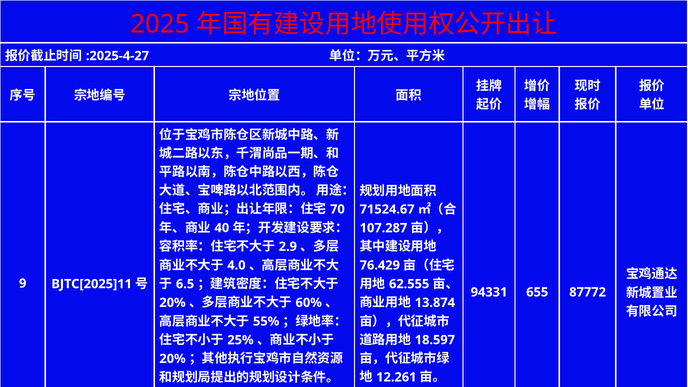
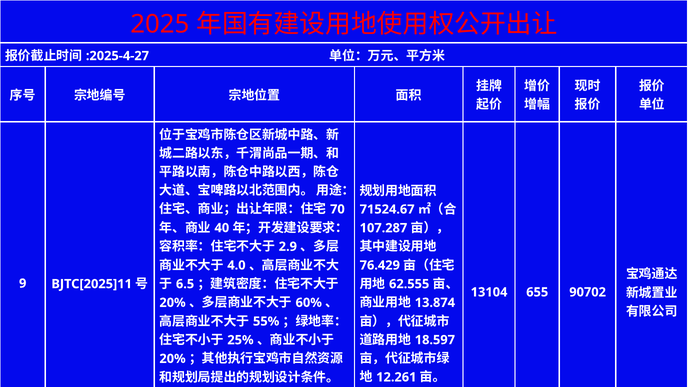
94331: 94331 -> 13104 (489, 292)
87772: 87772 -> 90702 (588, 292)
